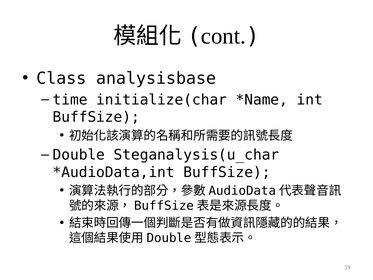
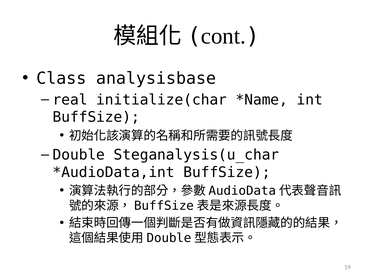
time: time -> real (70, 100)
